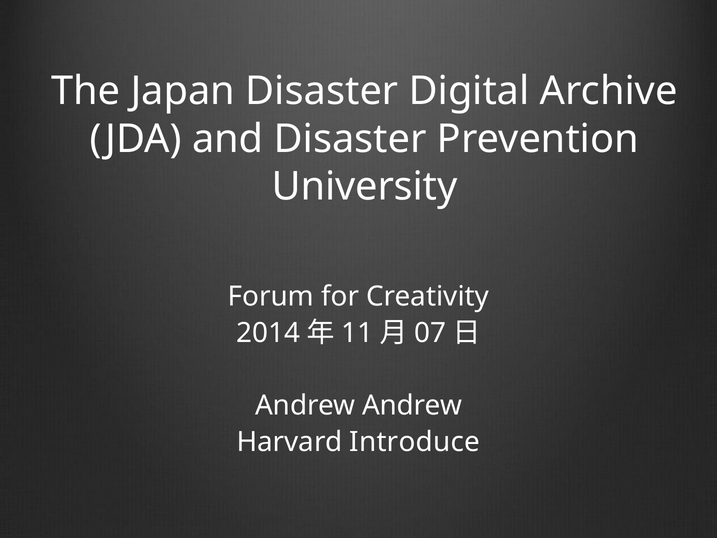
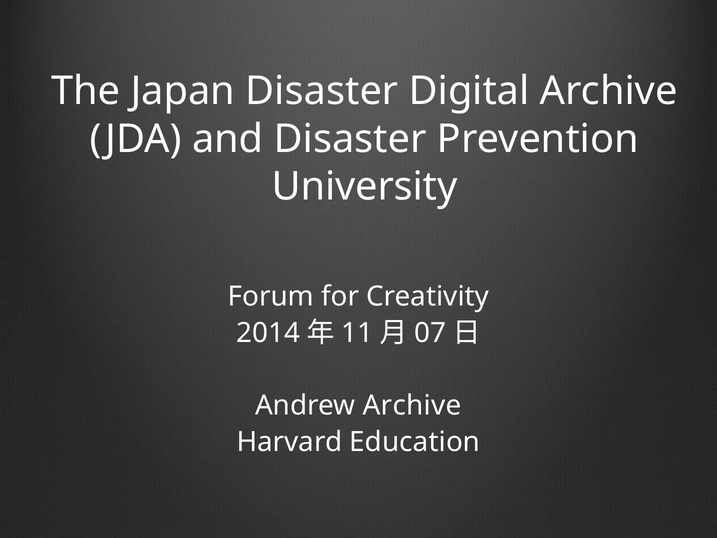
Andrew Andrew: Andrew -> Archive (412, 405)
Introduce: Introduce -> Education (415, 442)
